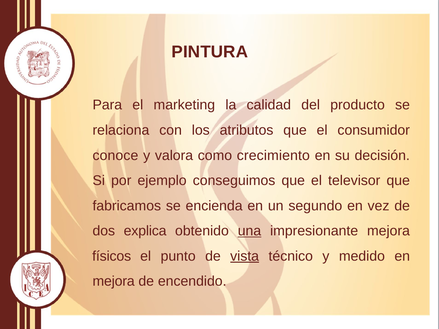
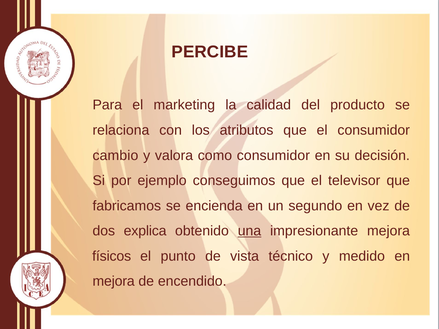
PINTURA: PINTURA -> PERCIBE (210, 52)
conoce: conoce -> cambio (115, 156)
como crecimiento: crecimiento -> consumidor (273, 156)
vista underline: present -> none (245, 256)
